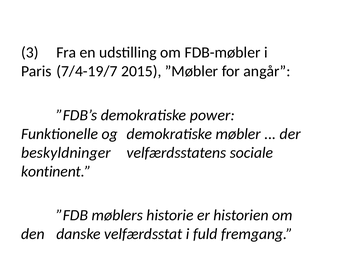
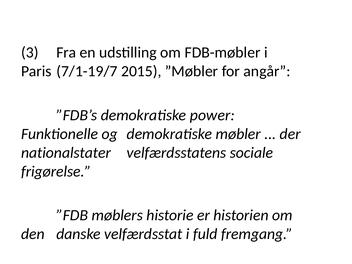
7/4-19/7: 7/4-19/7 -> 7/1-19/7 (87, 71)
beskyldninger: beskyldninger -> nationalstater (66, 153)
kontinent: kontinent -> frigørelse (56, 171)
